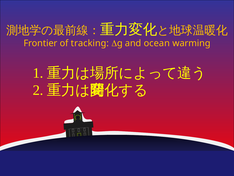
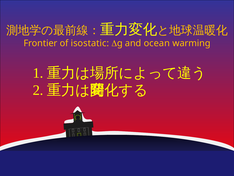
tracking: tracking -> isostatic (90, 43)
